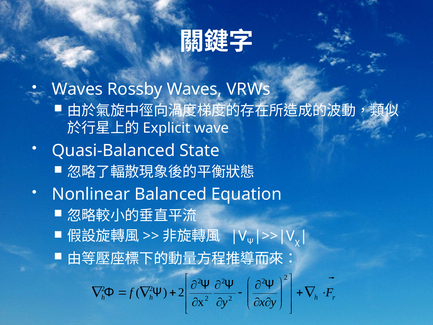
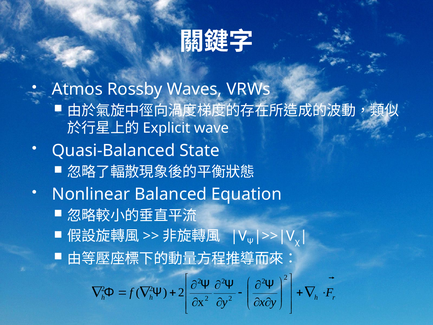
Waves: Waves -> Atmos (77, 89)
